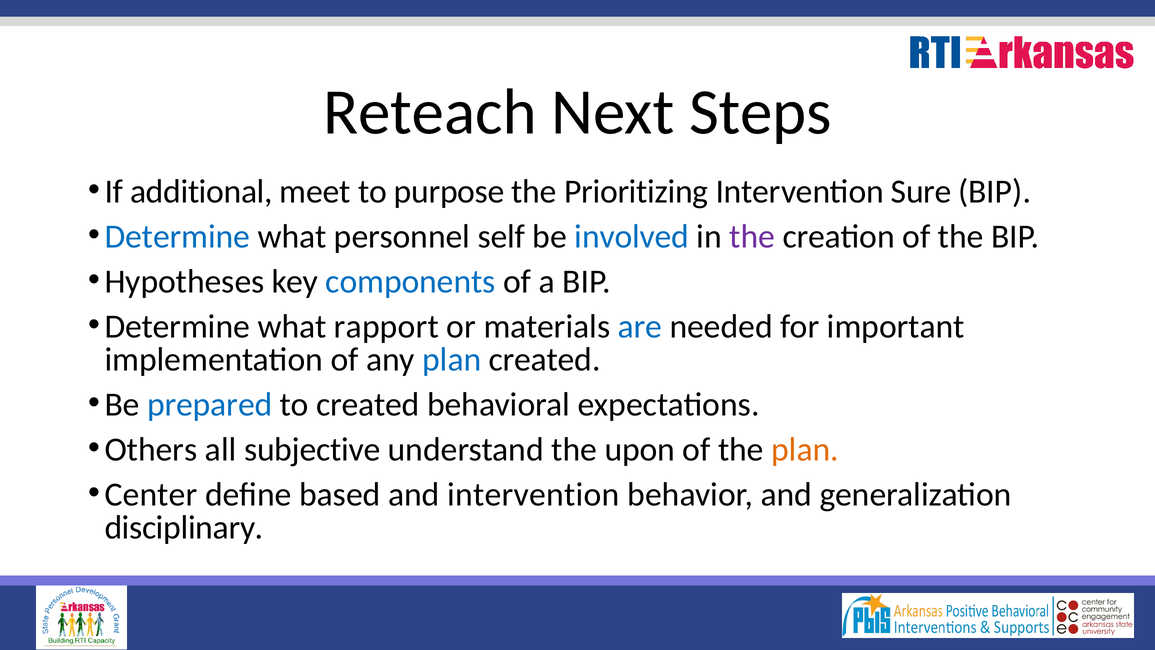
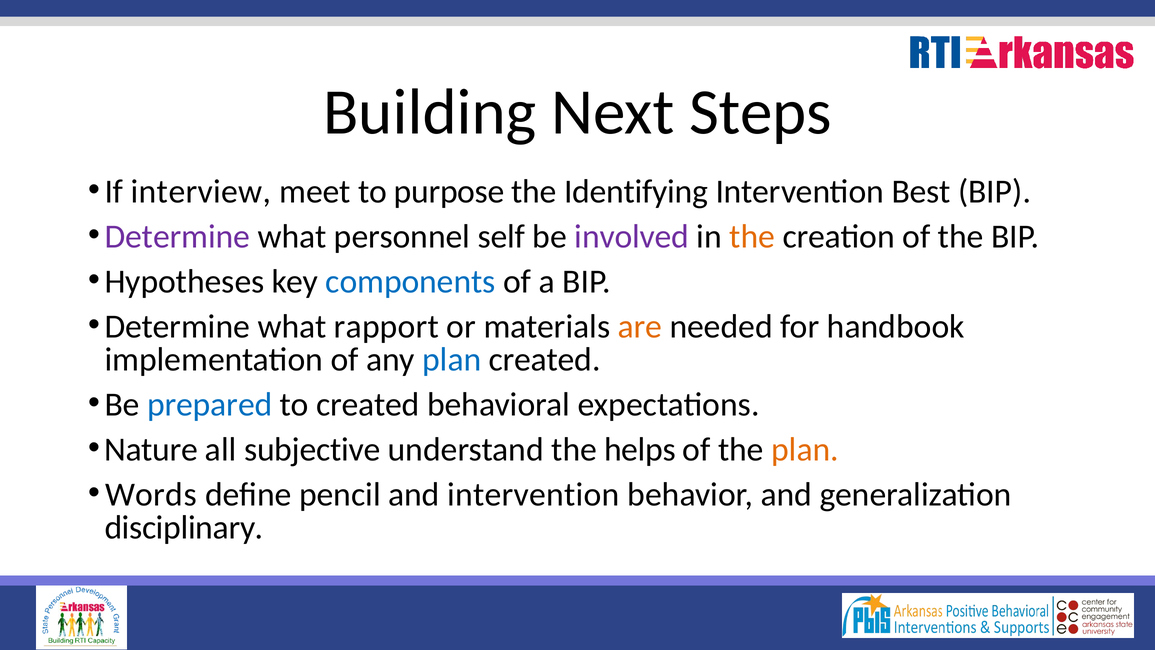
Reteach: Reteach -> Building (430, 112)
additional: additional -> interview (201, 191)
Prioritizing: Prioritizing -> Identifying (636, 191)
Sure: Sure -> Best (921, 191)
Determine colour: blue -> purple (177, 236)
involved colour: blue -> purple (632, 236)
the colour: purple -> orange (752, 236)
are colour: blue -> orange (640, 326)
important: important -> handbook (896, 326)
Others: Others -> Nature (151, 449)
upon: upon -> helps (640, 449)
Center: Center -> Words (151, 494)
based: based -> pencil (340, 494)
